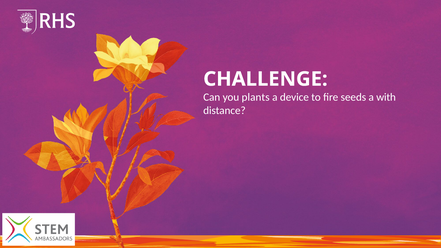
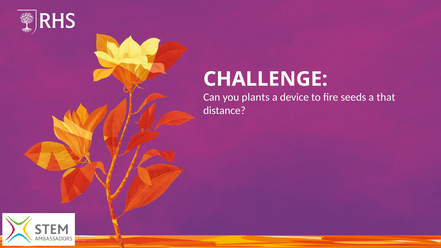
with: with -> that (386, 97)
